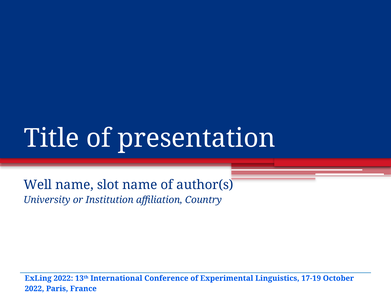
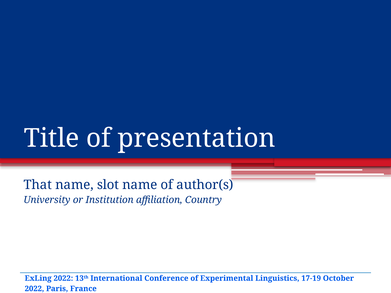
Well: Well -> That (38, 185)
